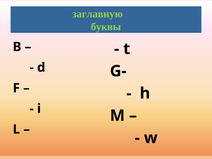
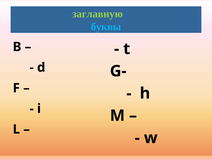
буквы colour: light green -> light blue (106, 27)
